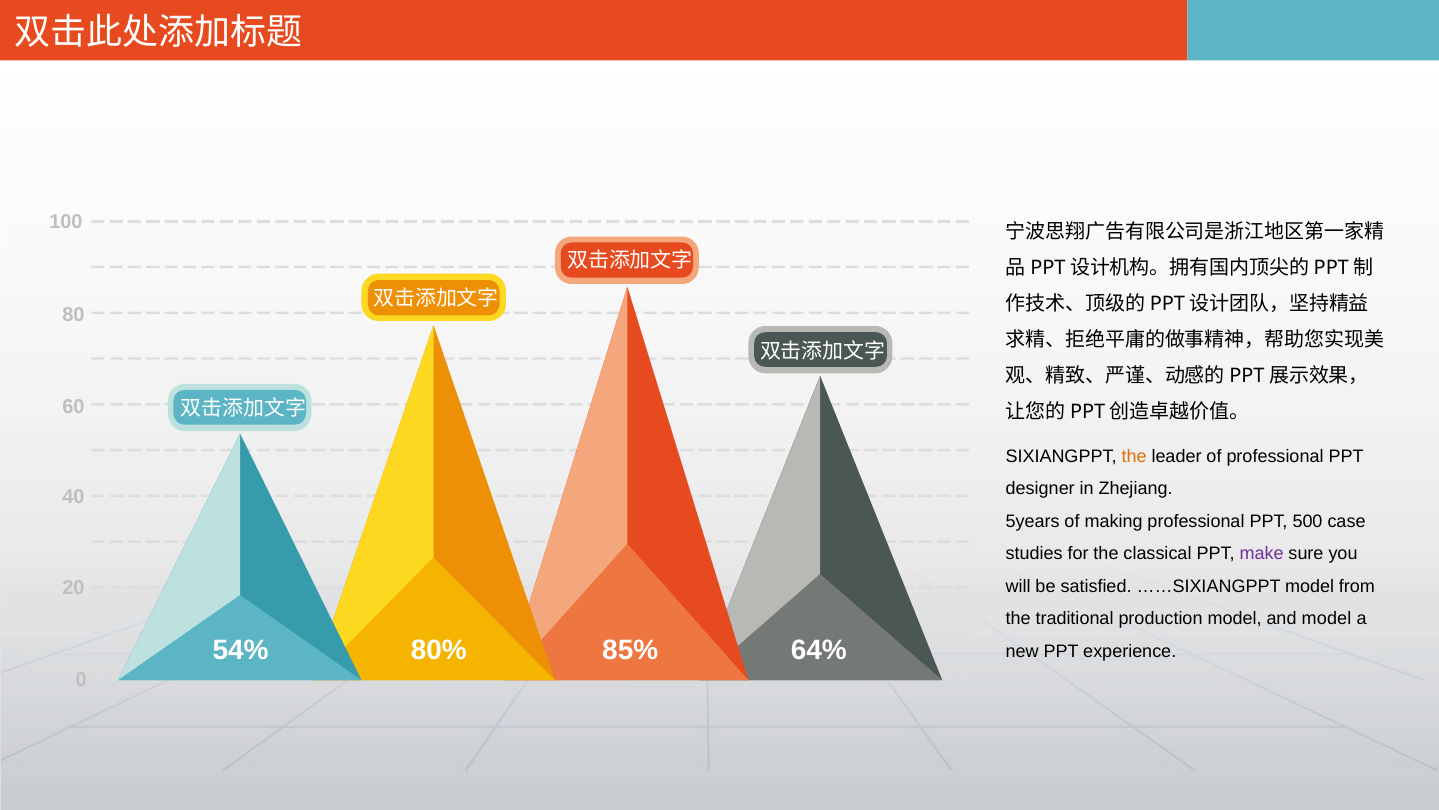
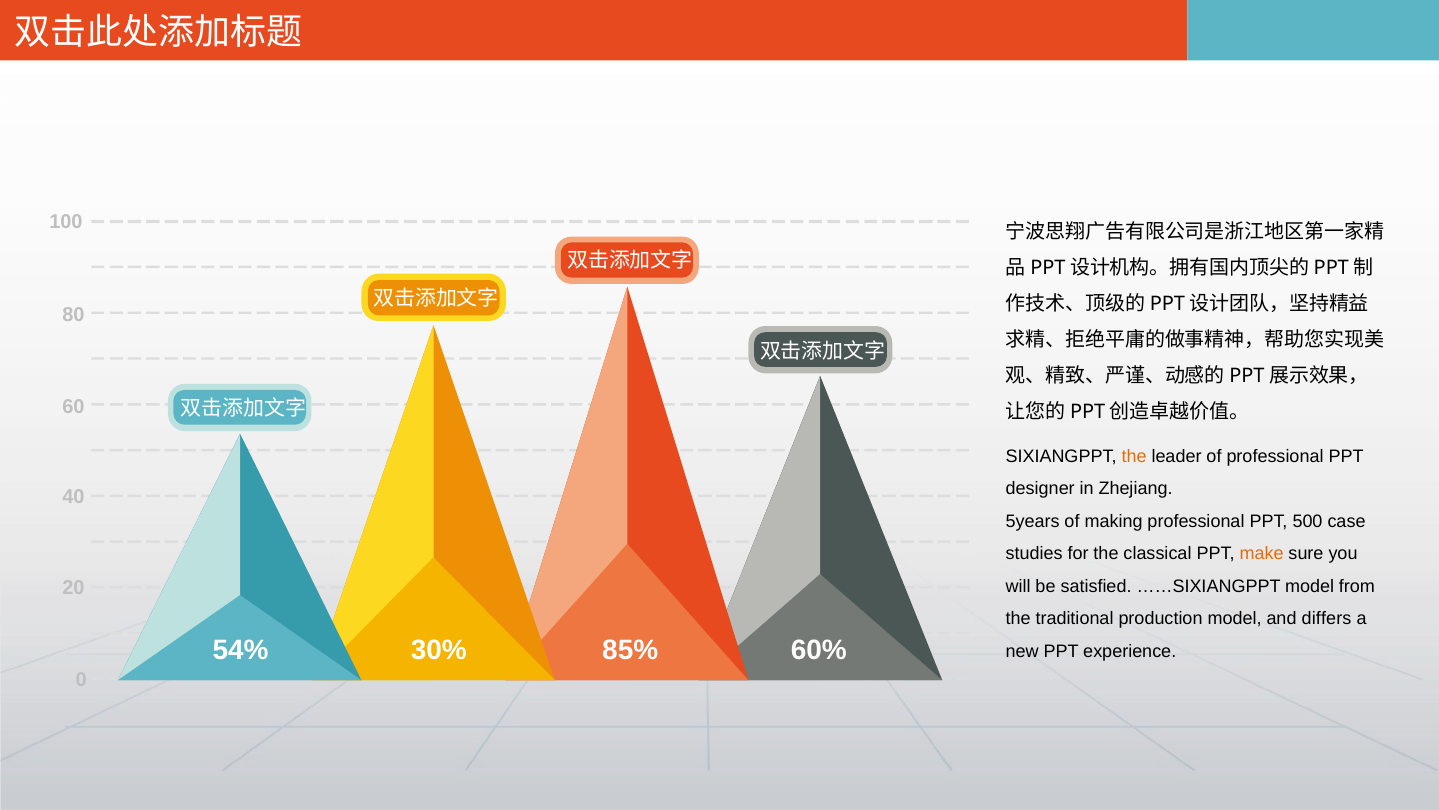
make colour: purple -> orange (1262, 553)
and model: model -> differs (1327, 618)
80%: 80% -> 30% (439, 650)
64%: 64% -> 60% (819, 650)
